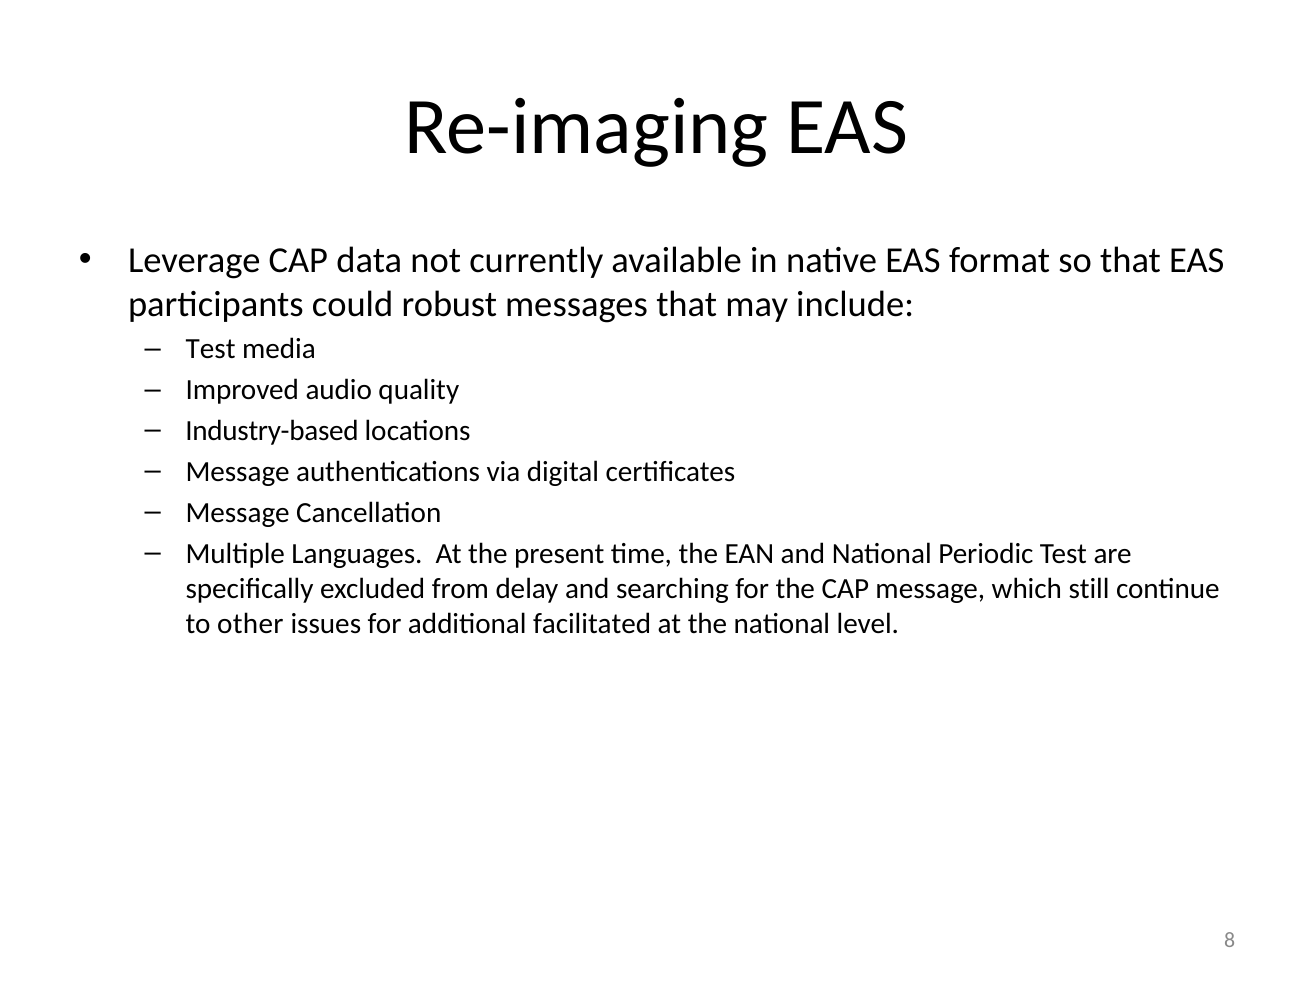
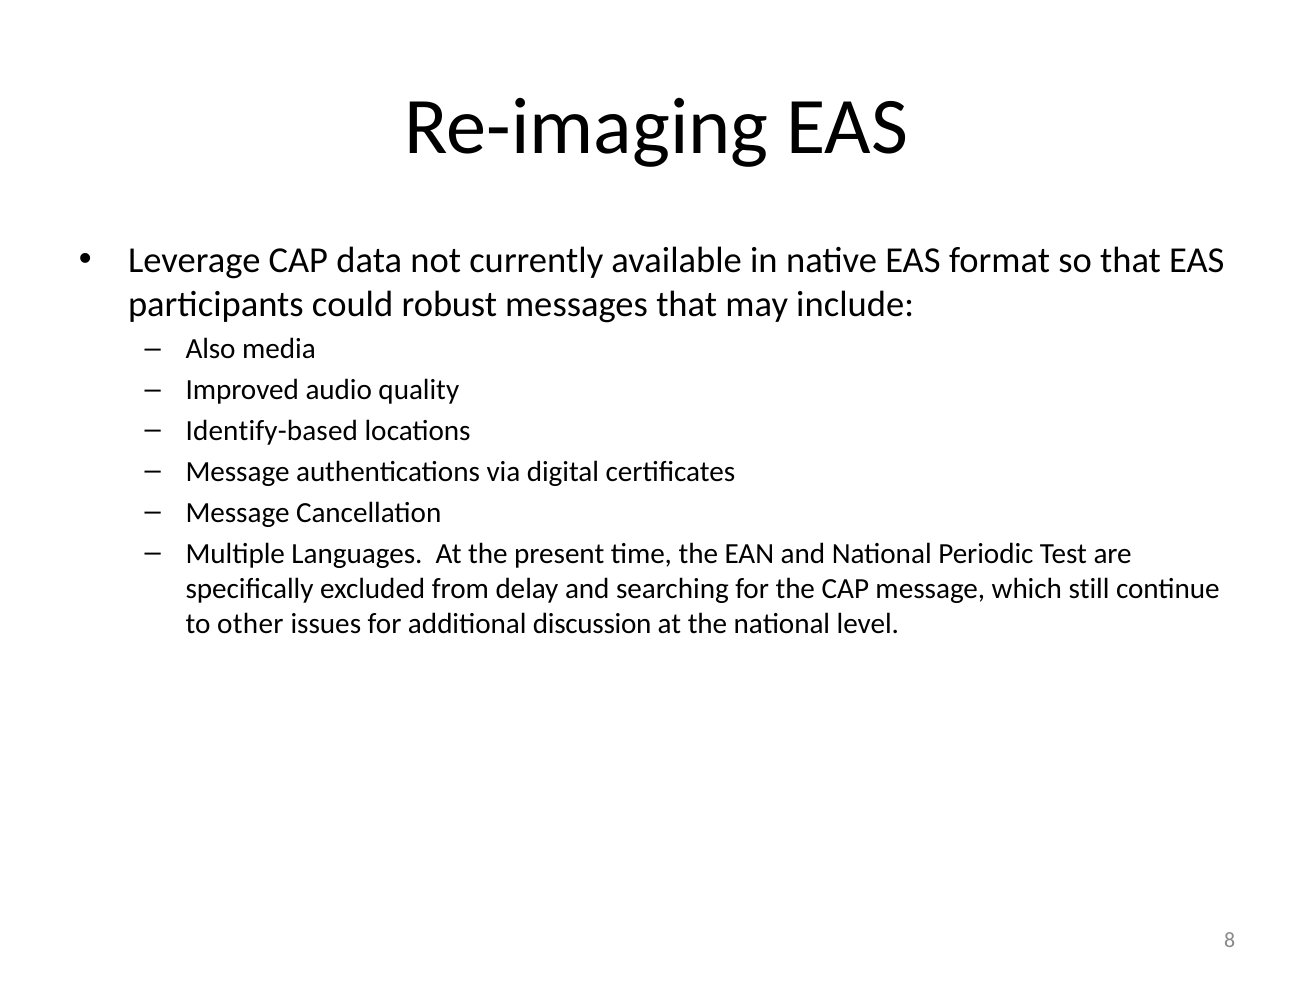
Test: Test -> Also (211, 350)
Industry-based: Industry-based -> Identify-based (272, 431)
facilitated: facilitated -> discussion (592, 624)
